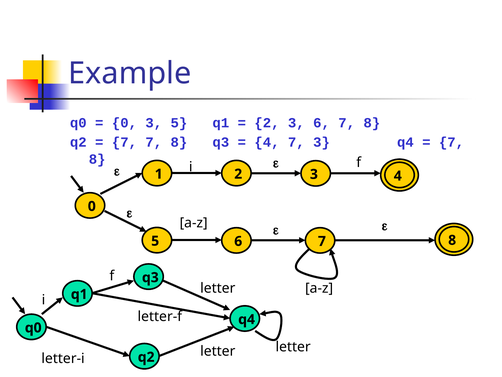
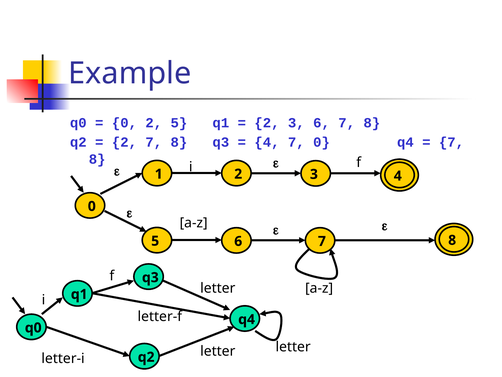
3: 3 -> 2 (154, 123)
7: 7 -> 2 (124, 142)
7 3: 3 -> 0 (322, 142)
